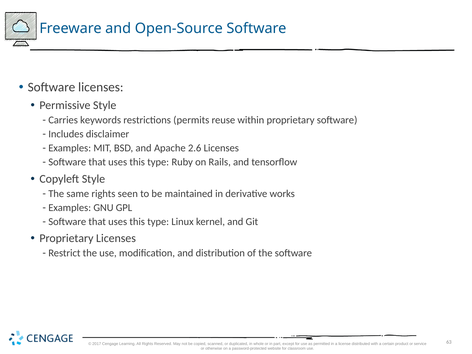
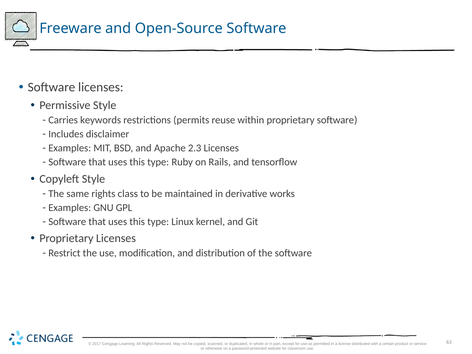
2.6: 2.6 -> 2.3 (195, 148)
seen: seen -> class (128, 194)
